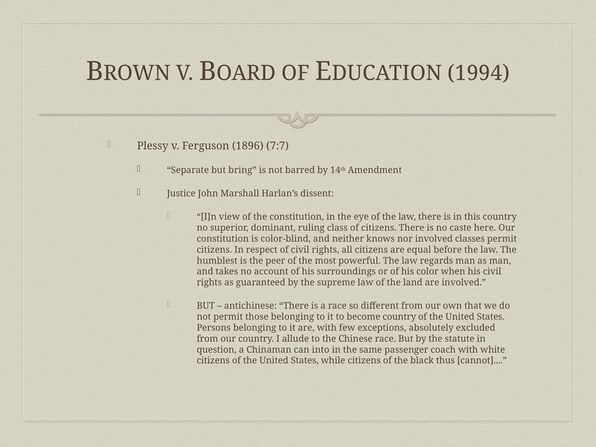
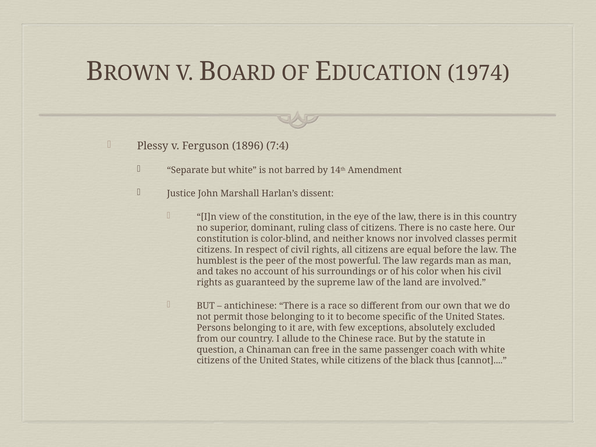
1994: 1994 -> 1974 (479, 73)
7:7: 7:7 -> 7:4 (277, 146)
but bring: bring -> white (242, 170)
become country: country -> specific (399, 317)
into: into -> free (321, 350)
